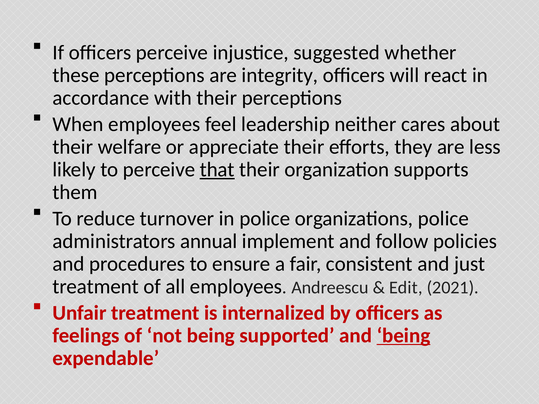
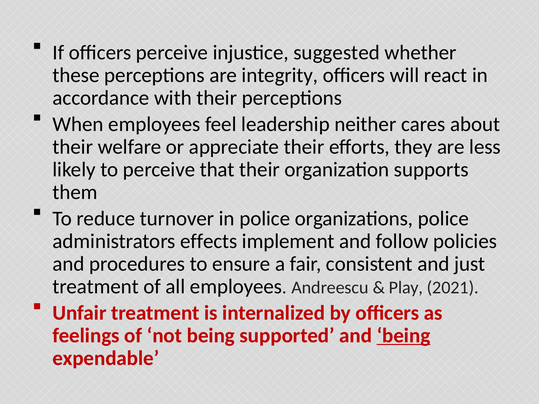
that underline: present -> none (217, 170)
annual: annual -> effects (209, 241)
Edit: Edit -> Play (406, 288)
